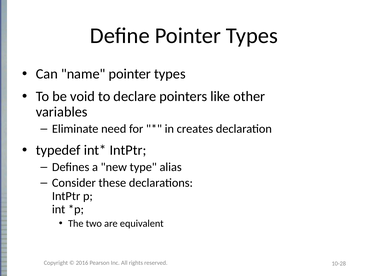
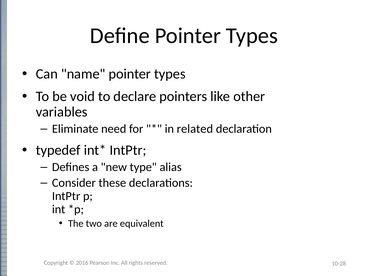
creates: creates -> related (195, 129)
